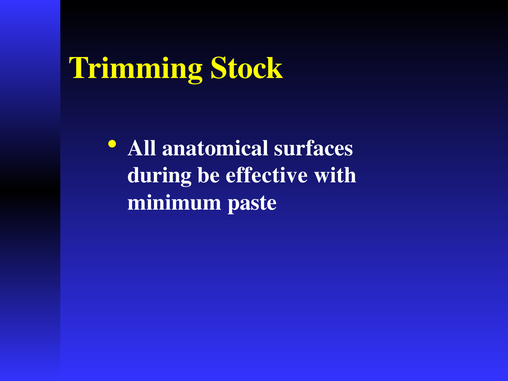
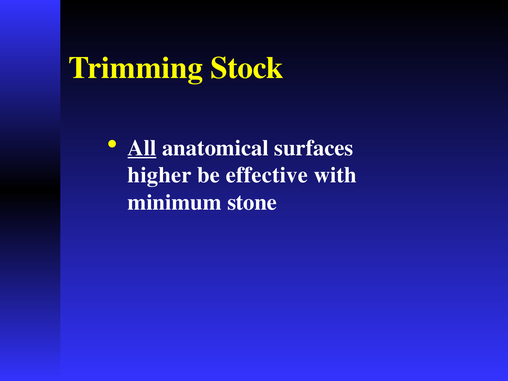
All underline: none -> present (142, 148)
during: during -> higher (159, 175)
paste: paste -> stone (252, 202)
